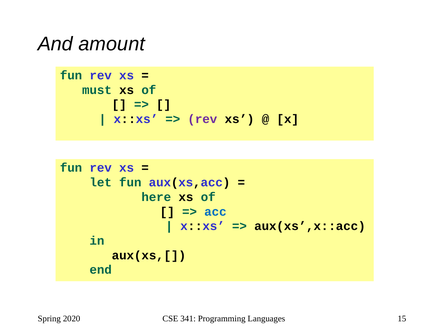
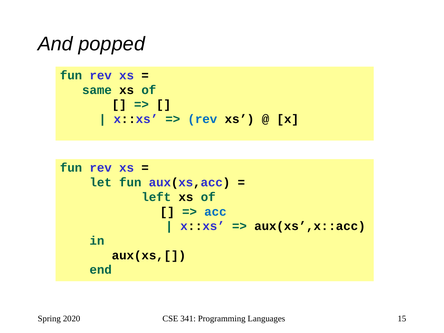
amount: amount -> popped (112, 44)
must: must -> same (97, 90)
rev colour: purple -> blue (202, 119)
here: here -> left (156, 197)
